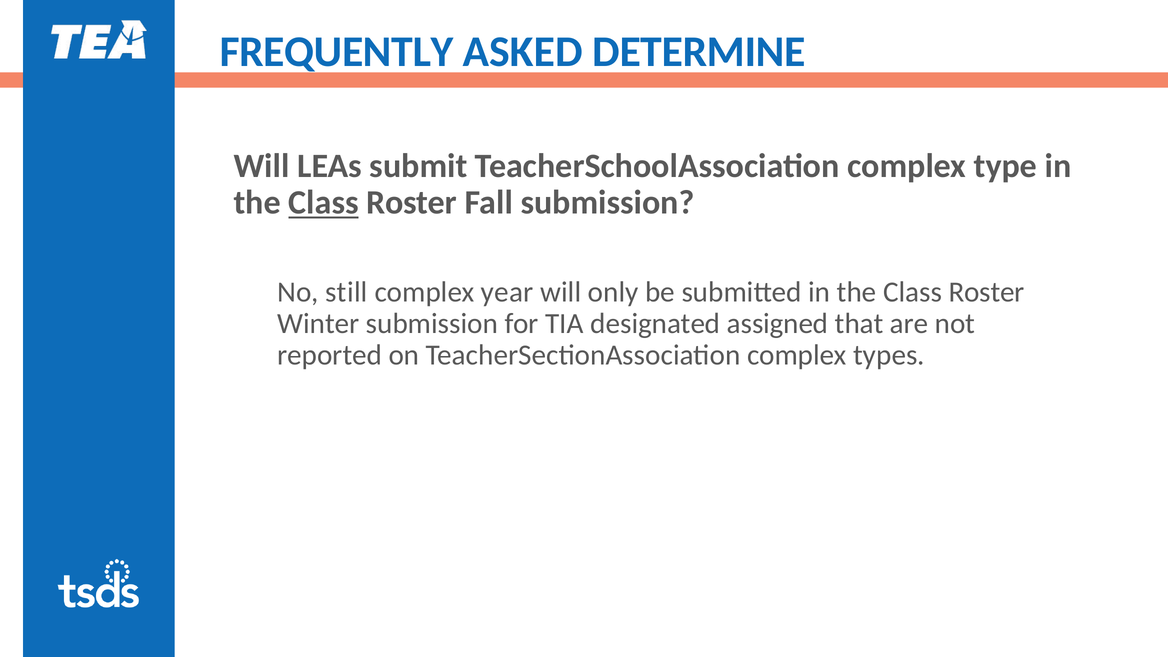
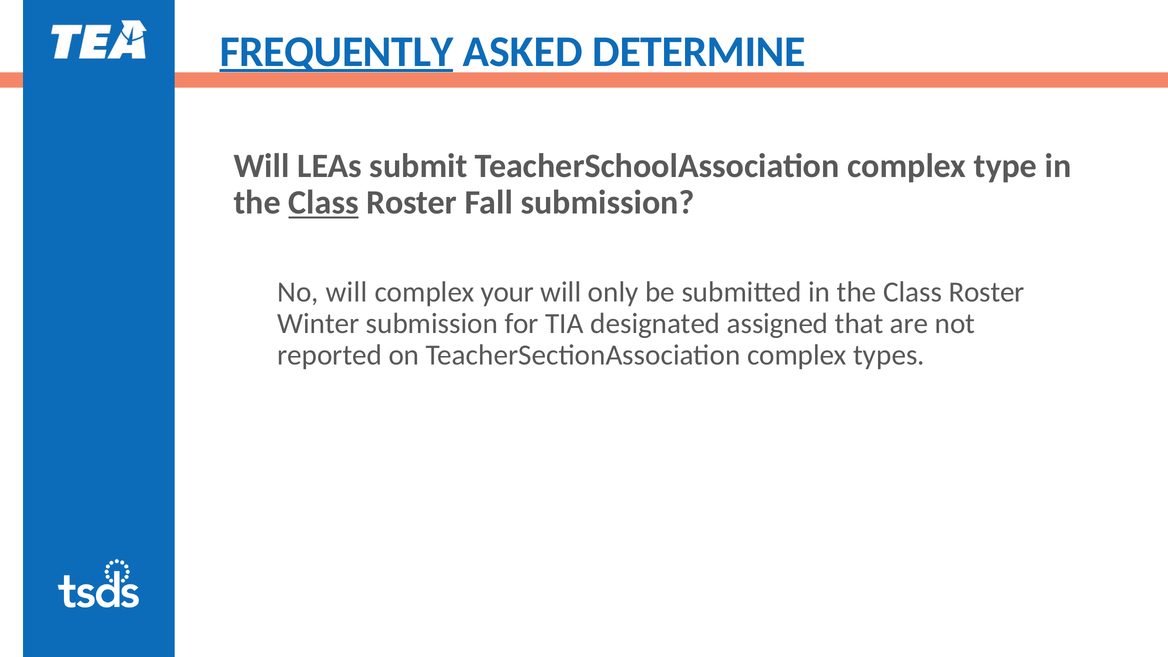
FREQUENTLY underline: none -> present (336, 52)
No still: still -> will (346, 292)
year: year -> your (507, 292)
